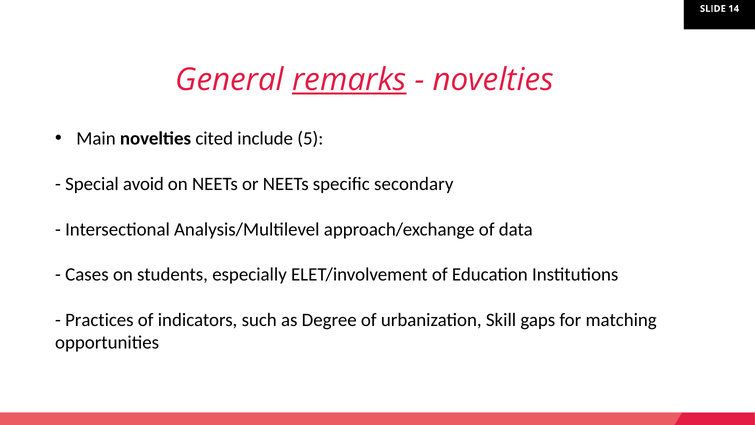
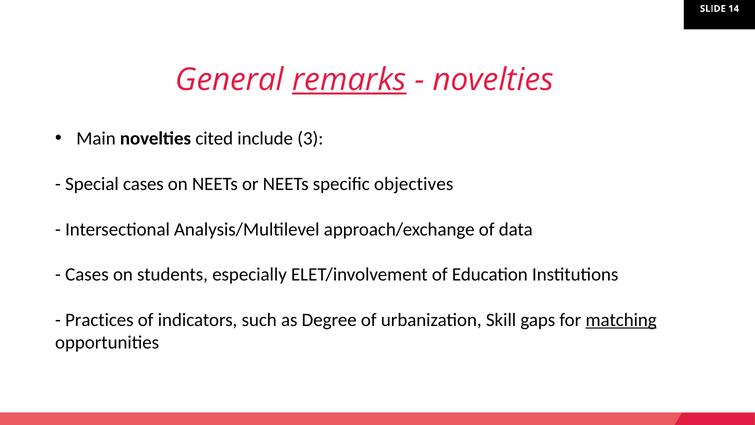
5: 5 -> 3 (310, 139)
Special avoid: avoid -> cases (143, 184)
secondary: secondary -> objectives (414, 184)
matching underline: none -> present (621, 320)
